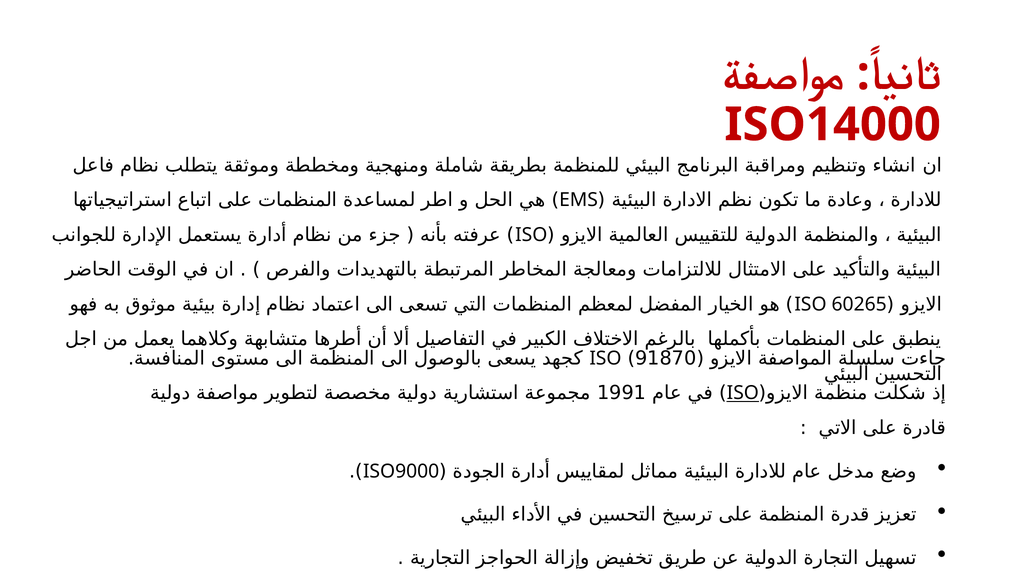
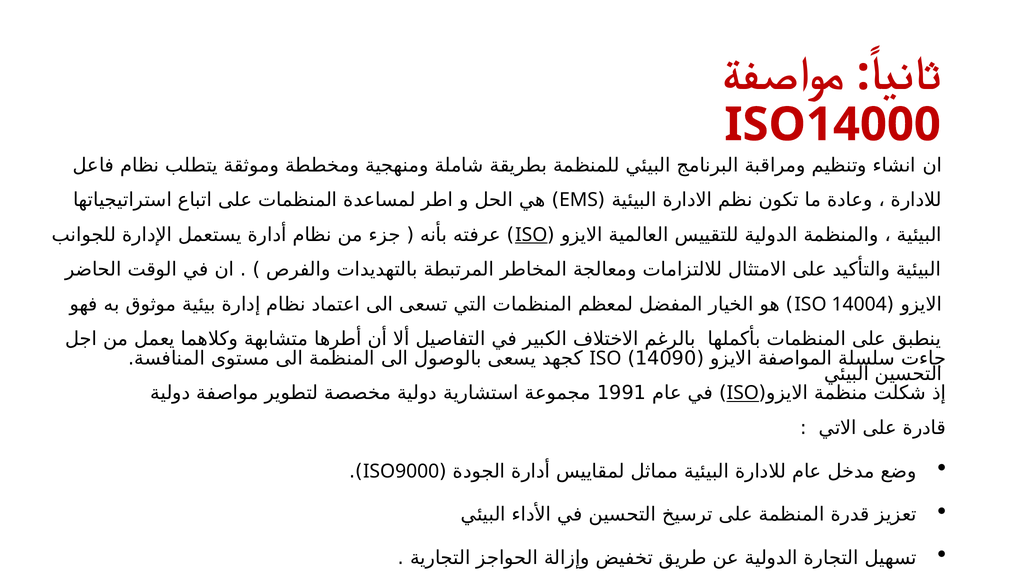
ISO underline: none -> present (531, 235)
60265: 60265 -> 14004 (859, 305)
91870: 91870 -> 14090 (666, 359)
